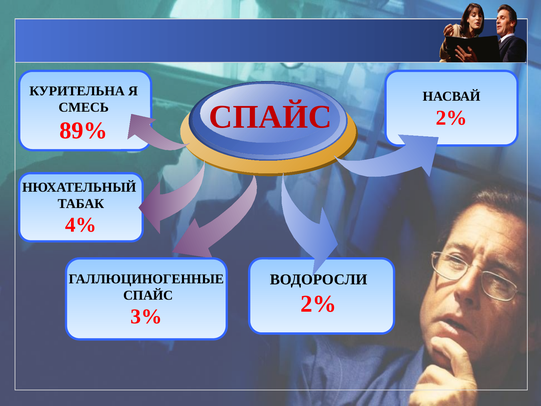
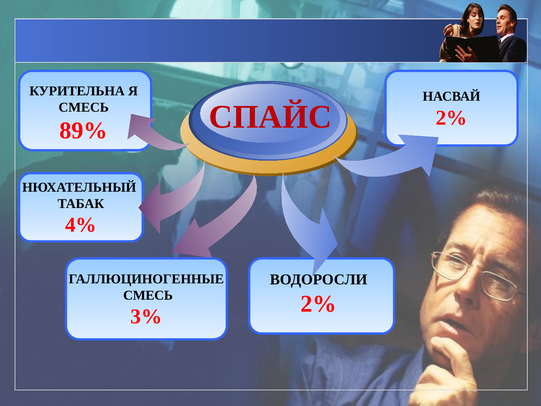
СПАЙС: СПАЙС -> СМЕСЬ (148, 295)
